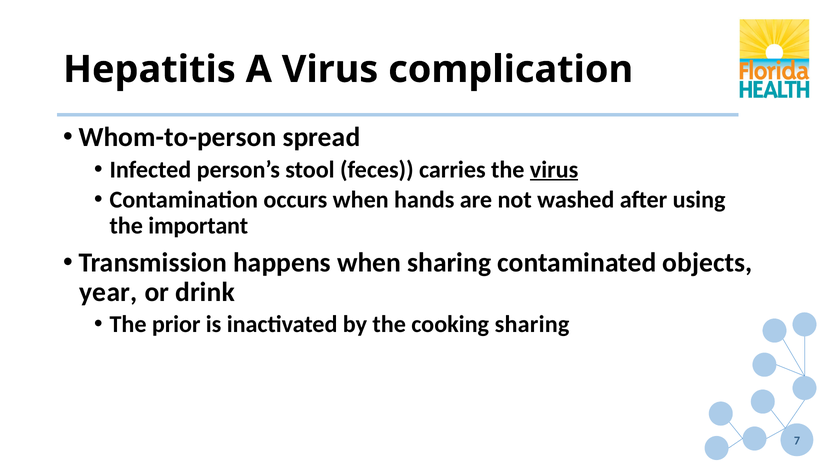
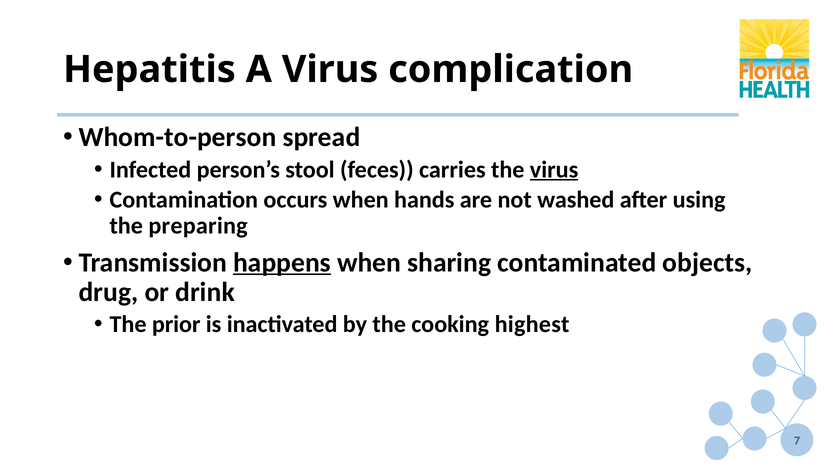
important: important -> preparing (198, 226)
happens underline: none -> present (282, 263)
year: year -> drug (108, 292)
cooking sharing: sharing -> highest (532, 325)
